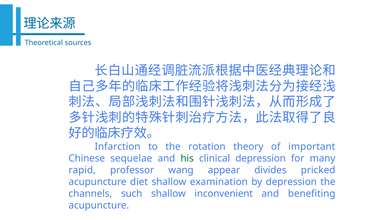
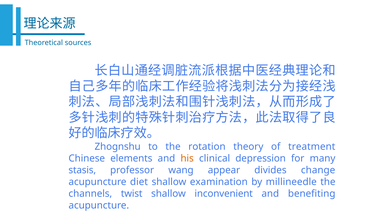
Infarction: Infarction -> Zhognshu (118, 147)
important: important -> treatment (312, 147)
sequelae: sequelae -> elements (131, 158)
his colour: green -> orange (187, 158)
rapid: rapid -> stasis (82, 170)
pricked: pricked -> change (318, 170)
by depression: depression -> millineedle (291, 182)
such: such -> twist (132, 194)
